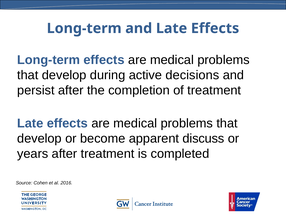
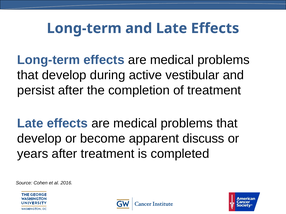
decisions: decisions -> vestibular (192, 75)
